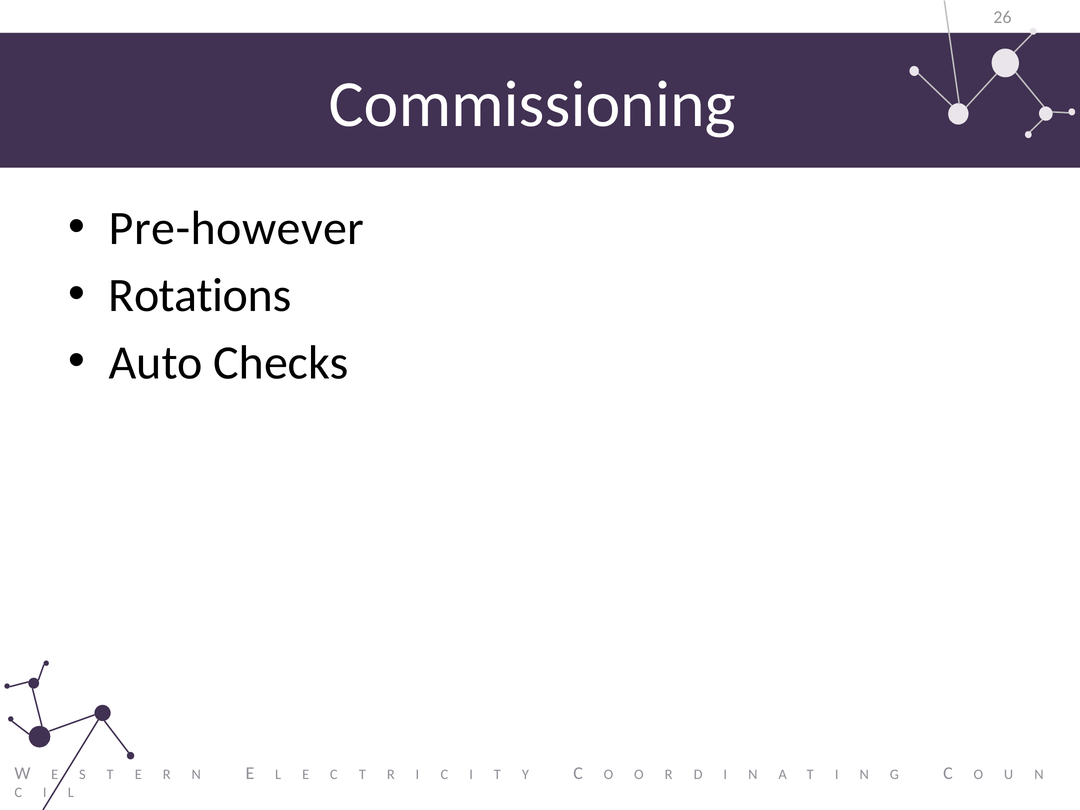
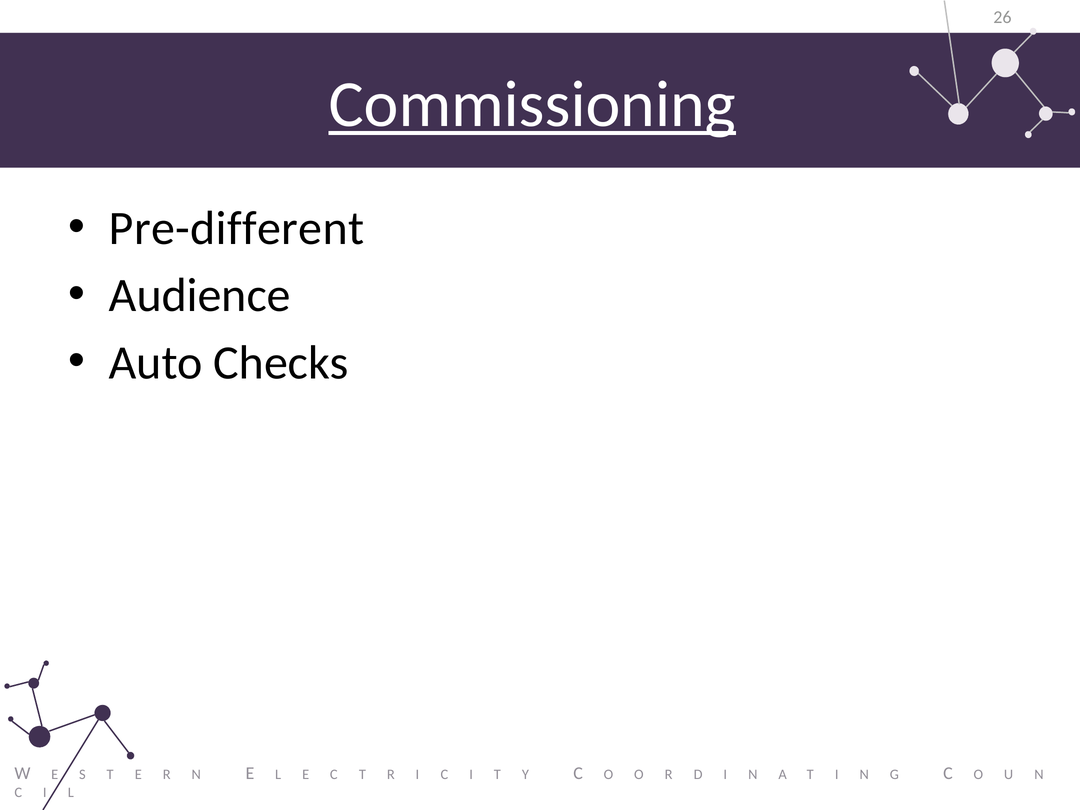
Commissioning underline: none -> present (532, 104)
Pre-however: Pre-however -> Pre-different (237, 228)
Rotations: Rotations -> Audience (200, 296)
